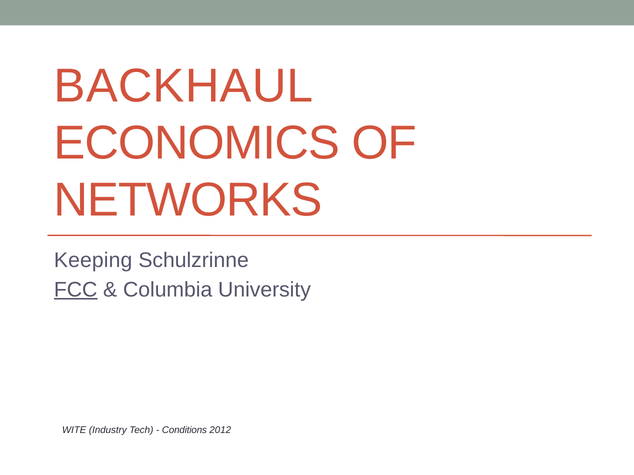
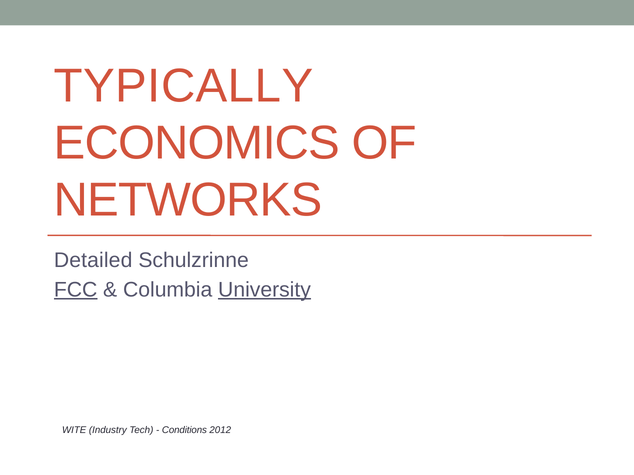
BACKHAUL: BACKHAUL -> TYPICALLY (184, 86)
Keeping: Keeping -> Detailed (93, 260)
University underline: none -> present (264, 290)
